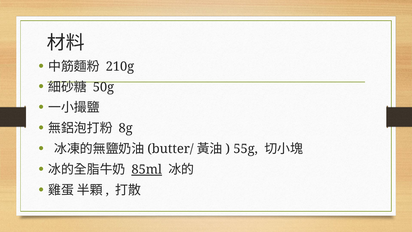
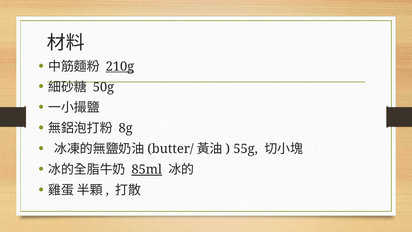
210g underline: none -> present (120, 66)
